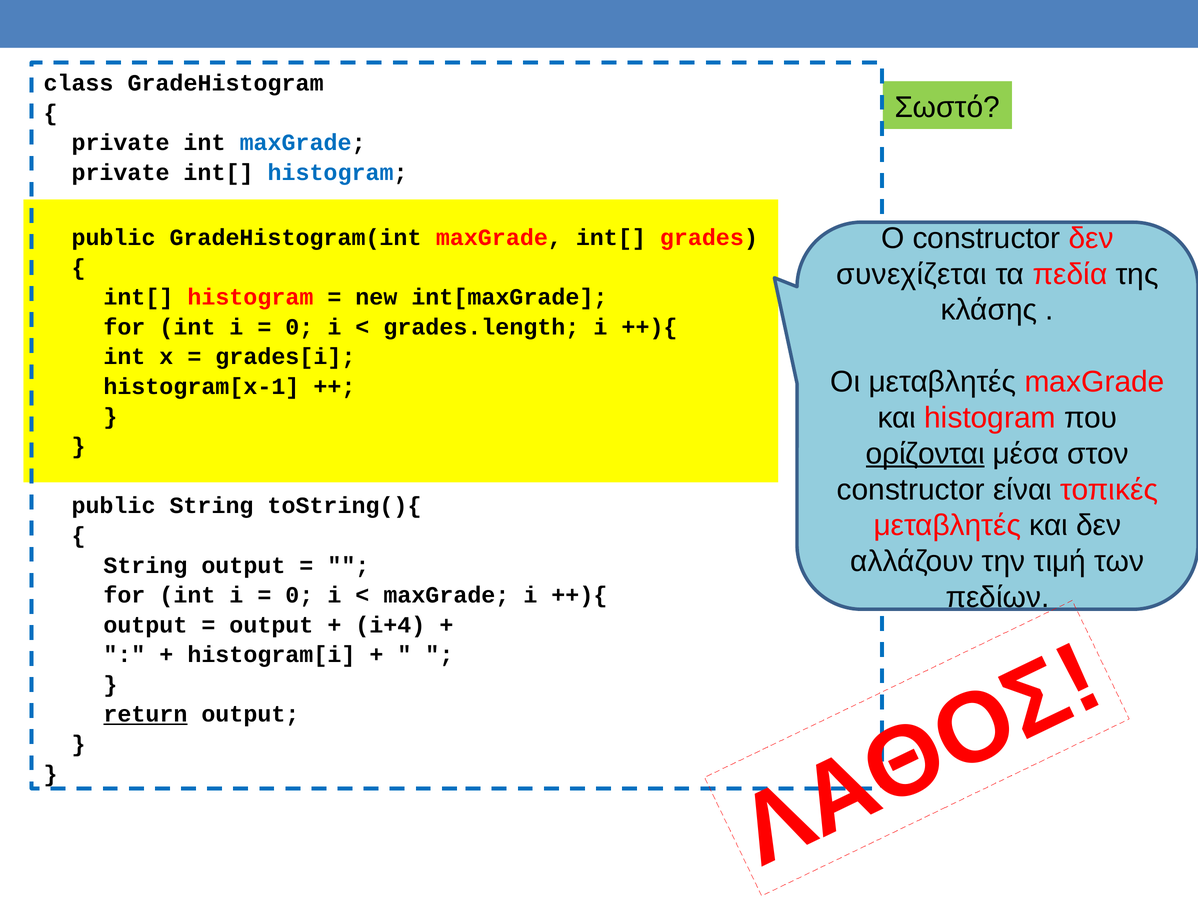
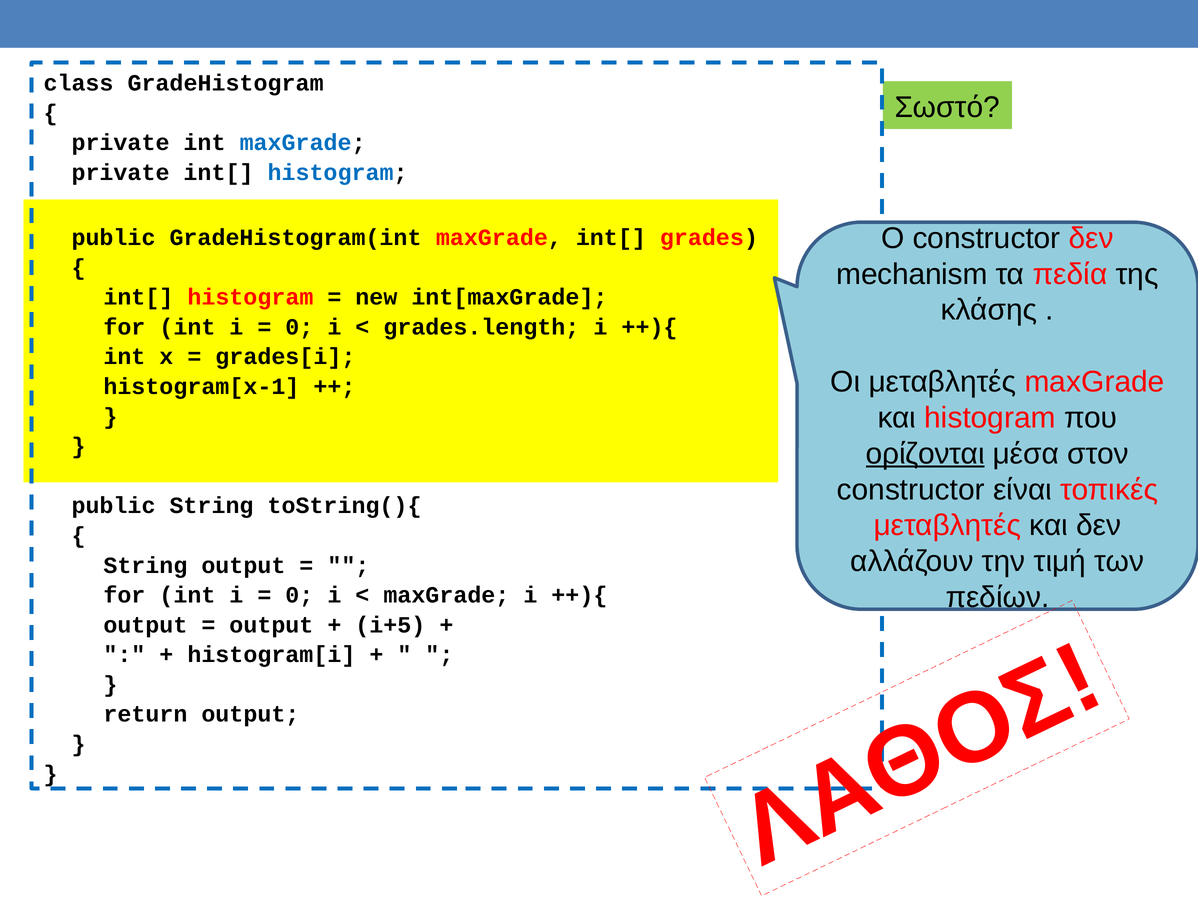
συνεχίζεται: συνεχίζεται -> mechanism (912, 274)
i+4: i+4 -> i+5 (390, 625)
return underline: present -> none (145, 715)
